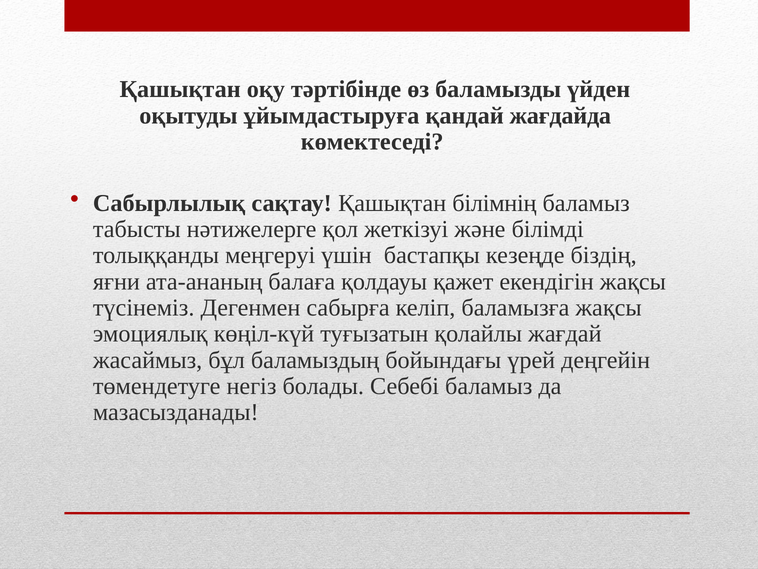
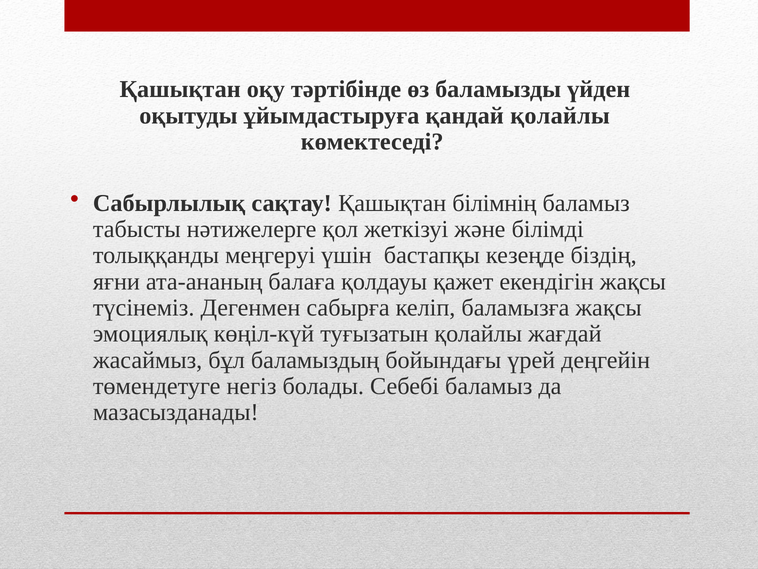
қандай жағдайда: жағдайда -> қолайлы (560, 115)
